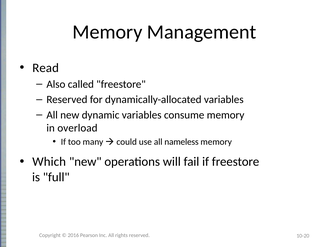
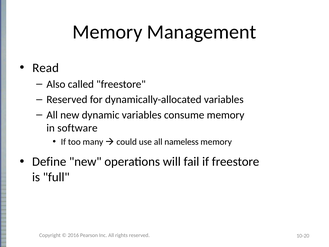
overload: overload -> software (77, 128)
Which: Which -> Define (49, 162)
